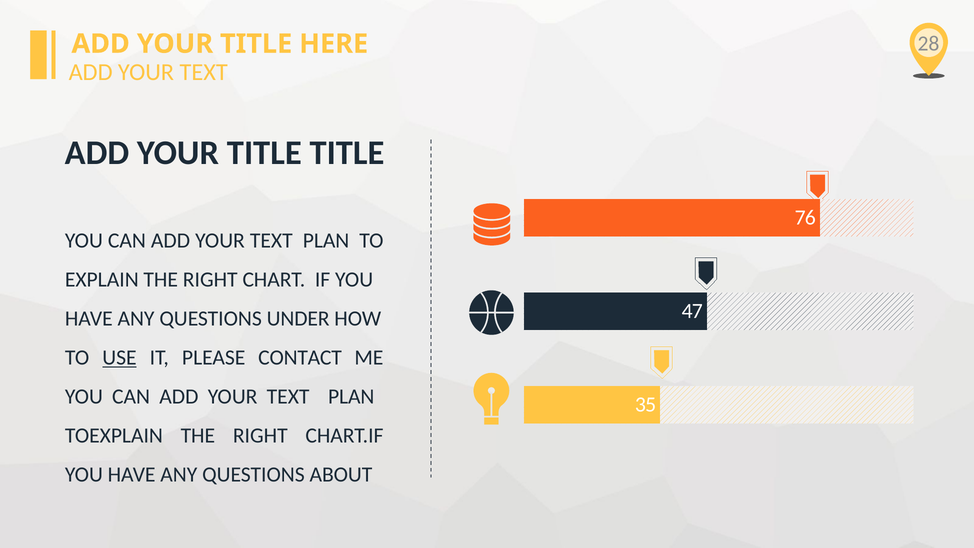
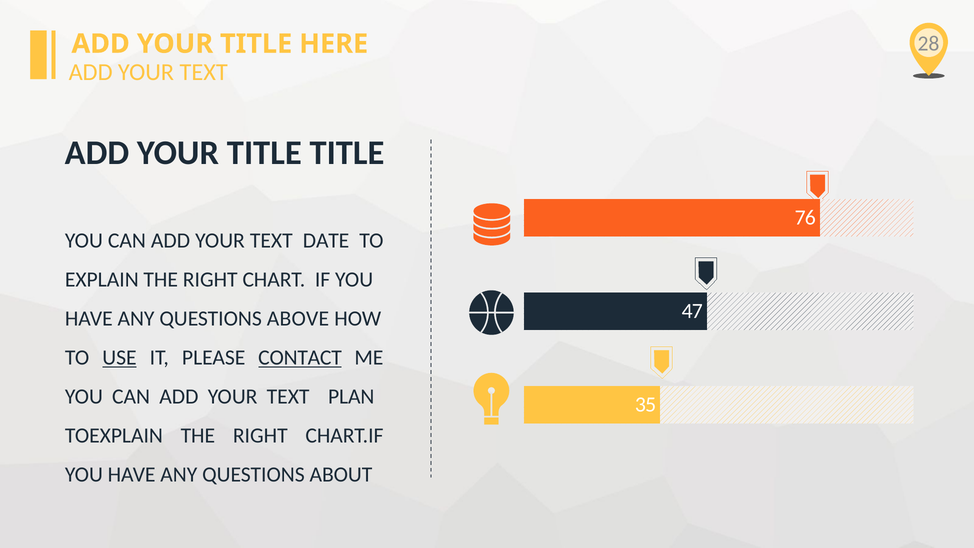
PLAN: PLAN -> DATE (326, 241)
UNDER: UNDER -> ABOVE (298, 319)
CONTACT underline: none -> present (300, 358)
